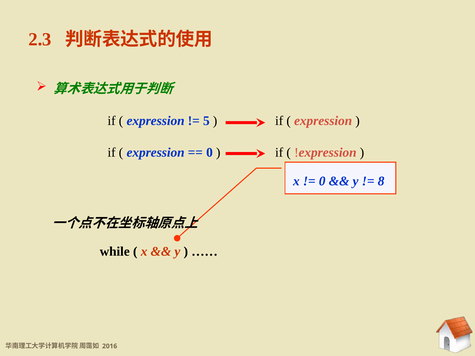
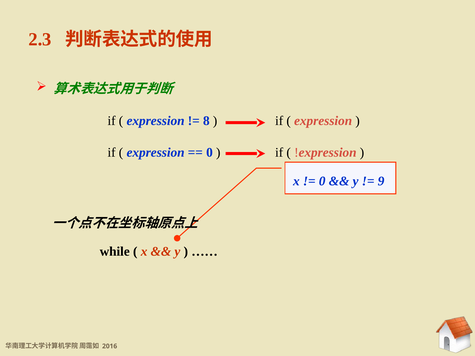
5: 5 -> 8 (206, 121)
8: 8 -> 9 (381, 181)
